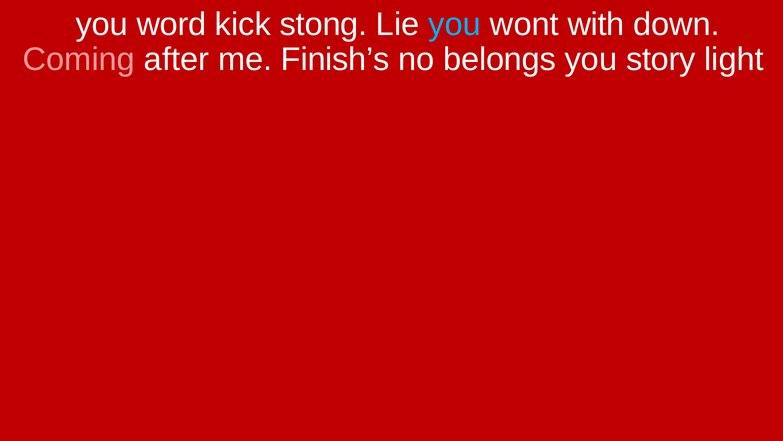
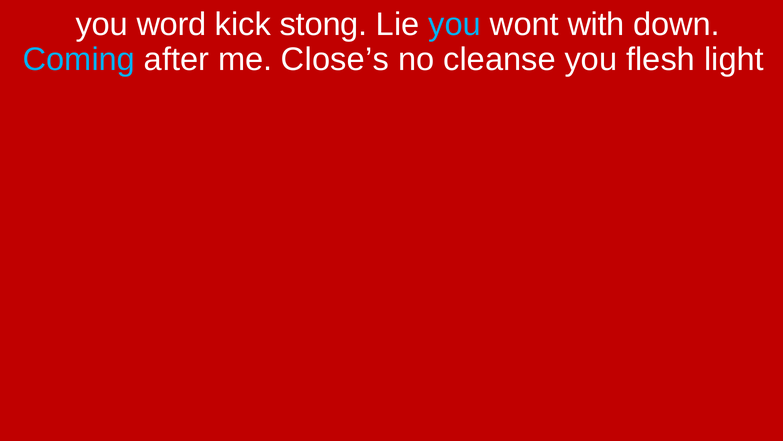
Coming colour: pink -> light blue (79, 59)
Finish’s: Finish’s -> Close’s (335, 59)
belongs: belongs -> cleanse (500, 59)
story: story -> flesh (661, 59)
